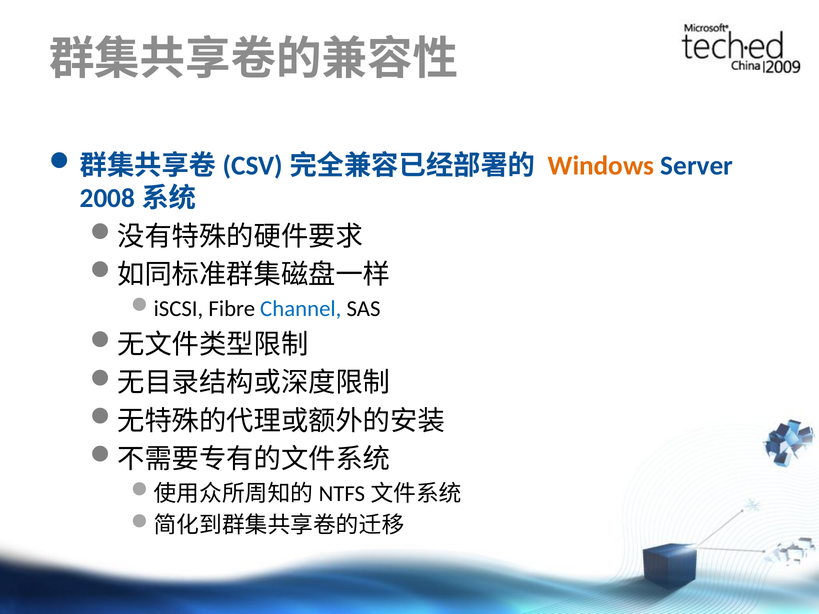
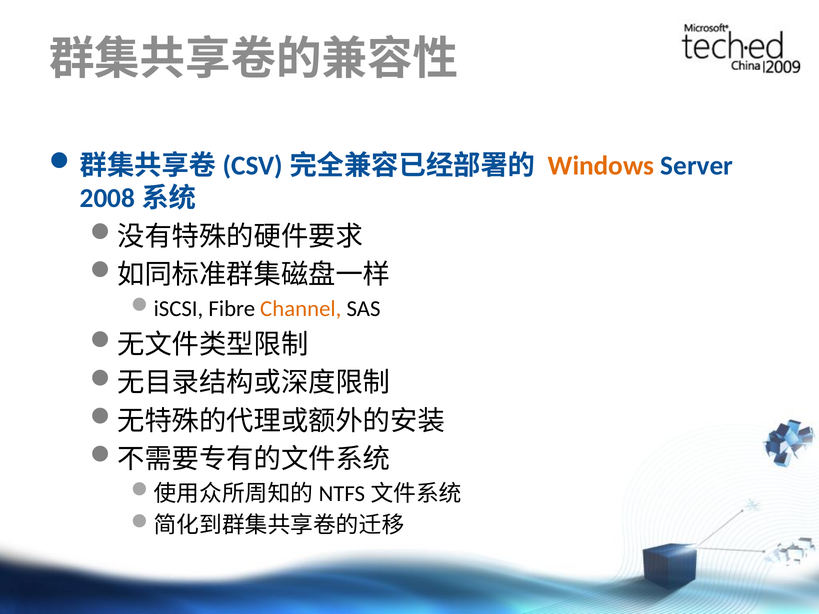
Channel colour: blue -> orange (301, 309)
